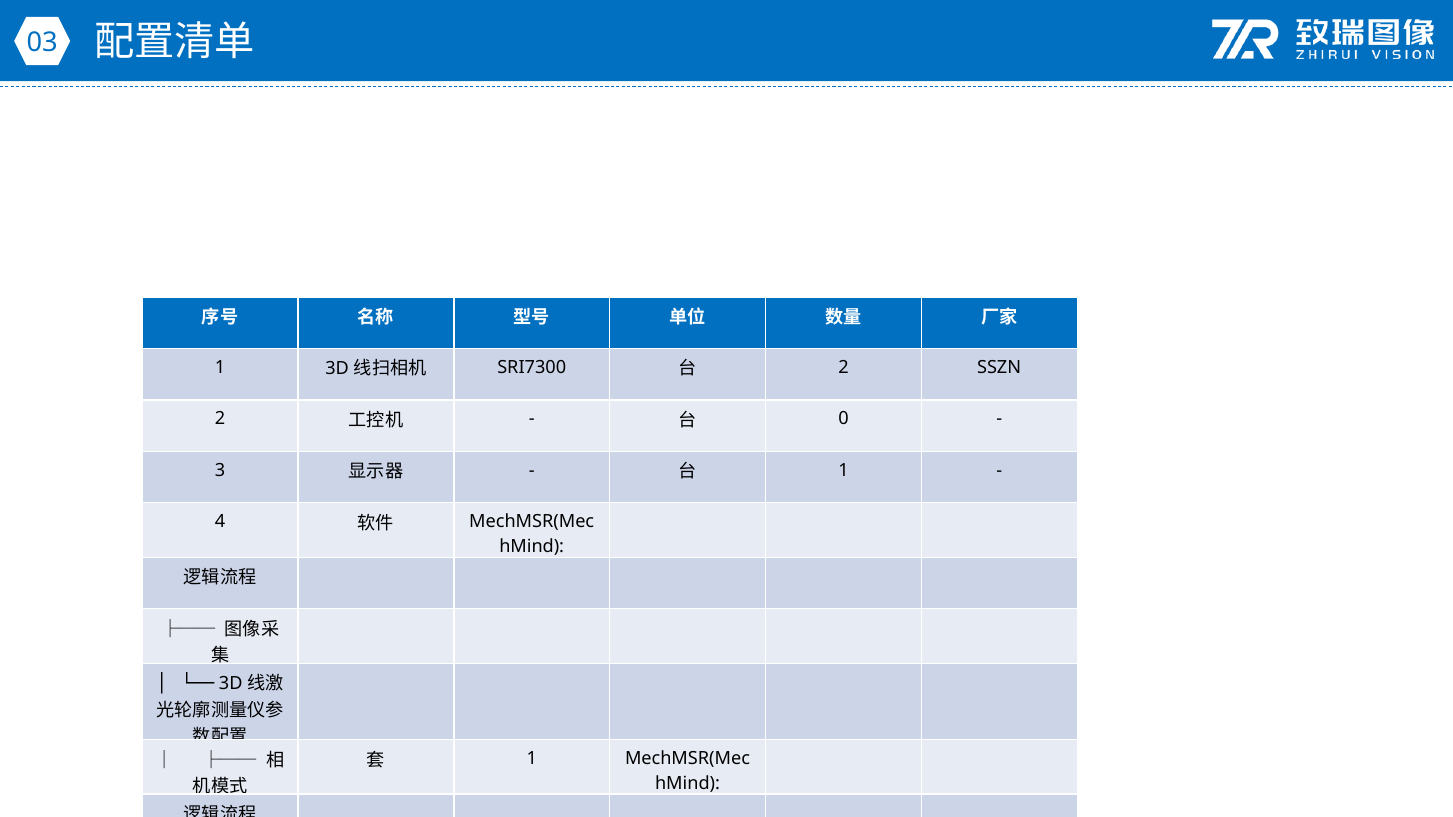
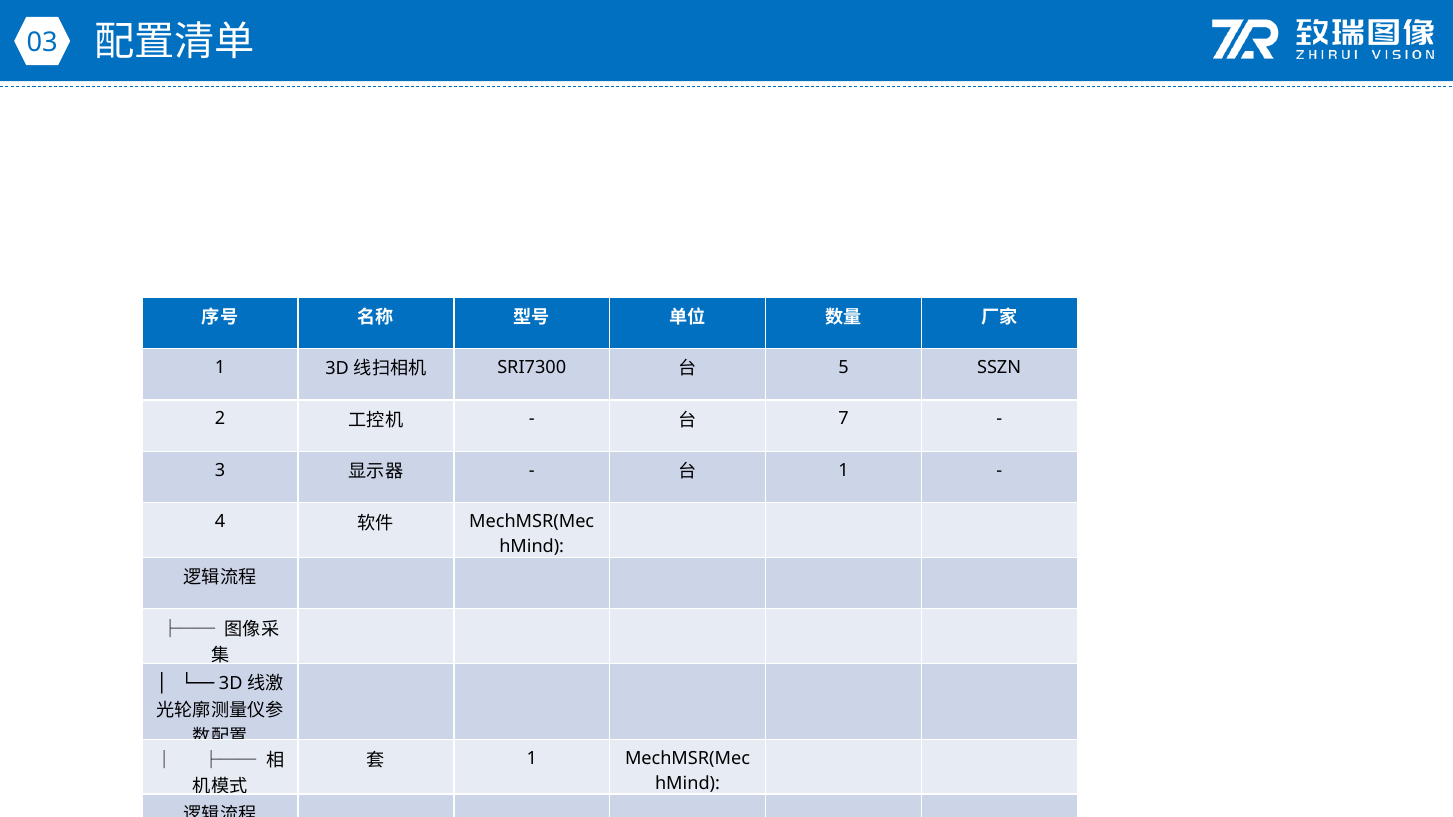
2: 2 -> 5 (843, 367)
0: 0 -> 7 (843, 419)
